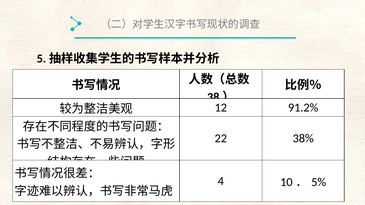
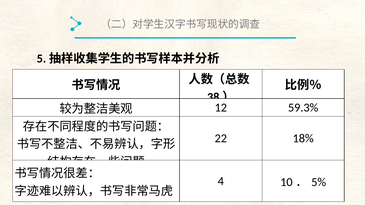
91.2%: 91.2% -> 59.3% (303, 108)
38%: 38% -> 18% (303, 139)
